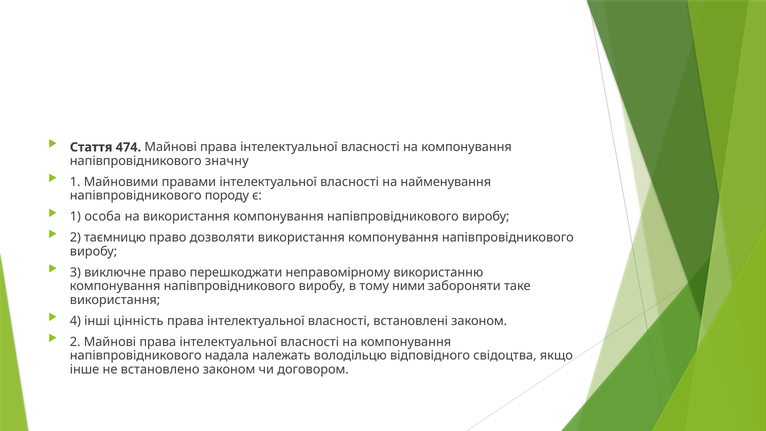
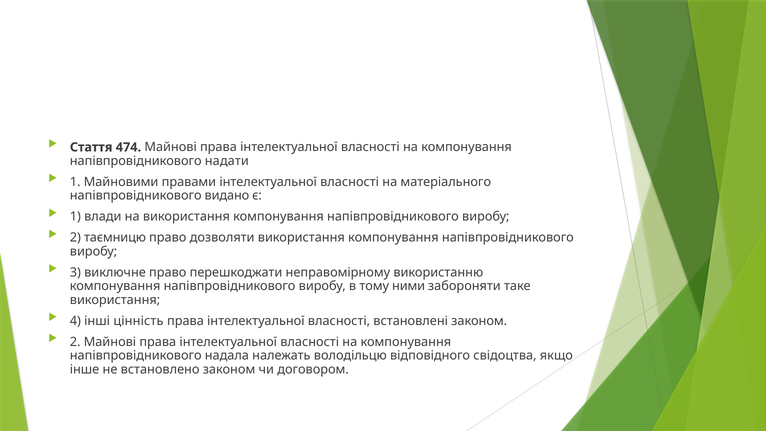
значну: значну -> надати (227, 161)
найменування: найменування -> матеріального (446, 182)
породу: породу -> видано (227, 196)
особа: особа -> влади (103, 217)
